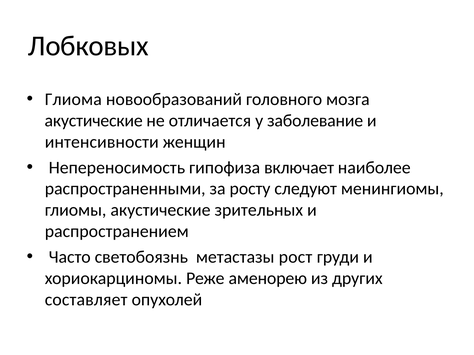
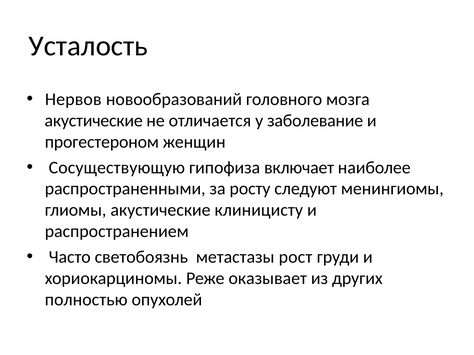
Лобковых: Лобковых -> Усталость (88, 46)
Глиома: Глиома -> Нервов (73, 99)
интенсивности: интенсивности -> прогестероном (102, 142)
Непереносимость: Непереносимость -> Сосуществующую (117, 168)
зрительных: зрительных -> клиницисту (259, 210)
аменорею: аменорею -> оказывает (268, 279)
составляет: составляет -> полностью (86, 300)
